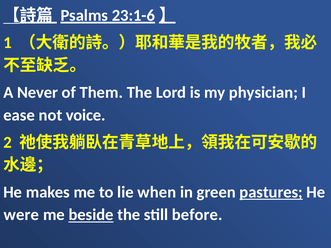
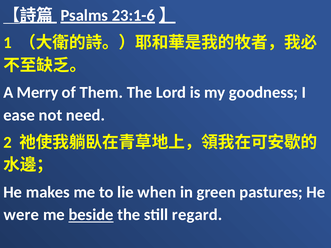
Never: Never -> Merry (38, 93)
physician: physician -> goodness (263, 93)
voice: voice -> need (86, 115)
pastures underline: present -> none (271, 192)
before: before -> regard (197, 215)
